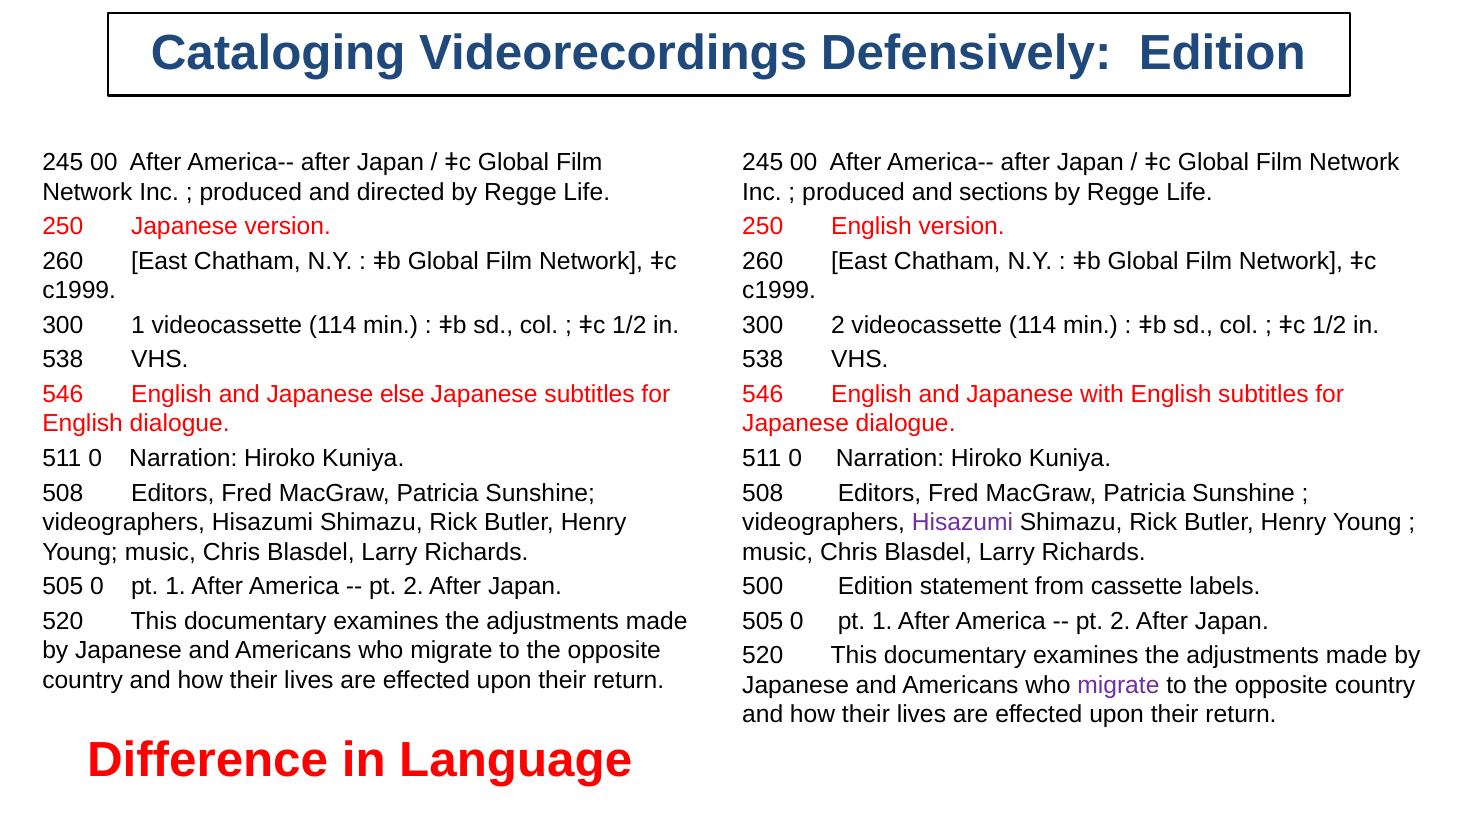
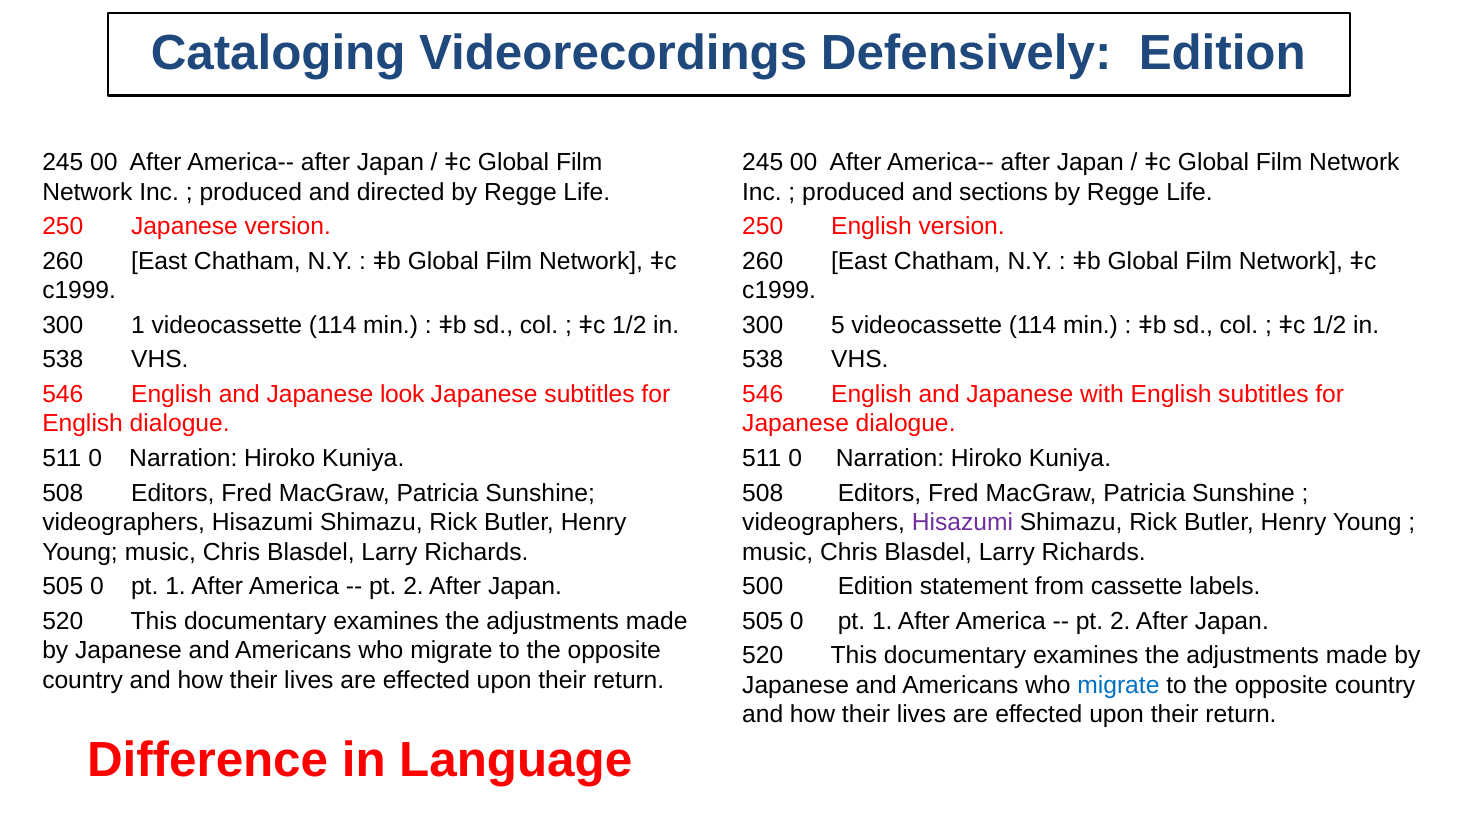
300 2: 2 -> 5 (838, 325)
else: else -> look (402, 394)
migrate colour: purple -> blue (1118, 686)
